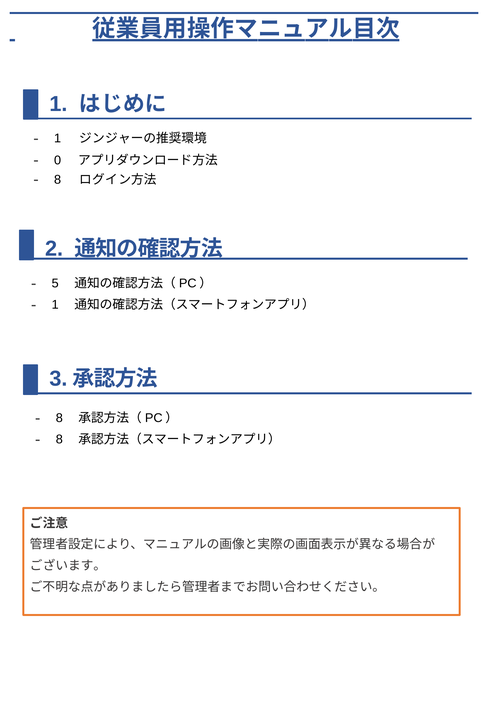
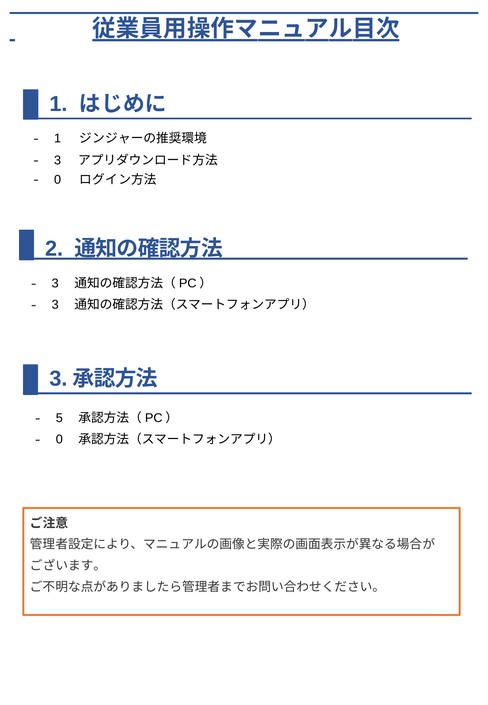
0: 0 -> 3 (58, 160)
8: 8 -> 0 (58, 180)
5: 5 -> 3 (55, 284)
1: 1 -> 3 (55, 305)
8: 8 -> 5 (59, 418)
8: 8 -> 0 (59, 440)
